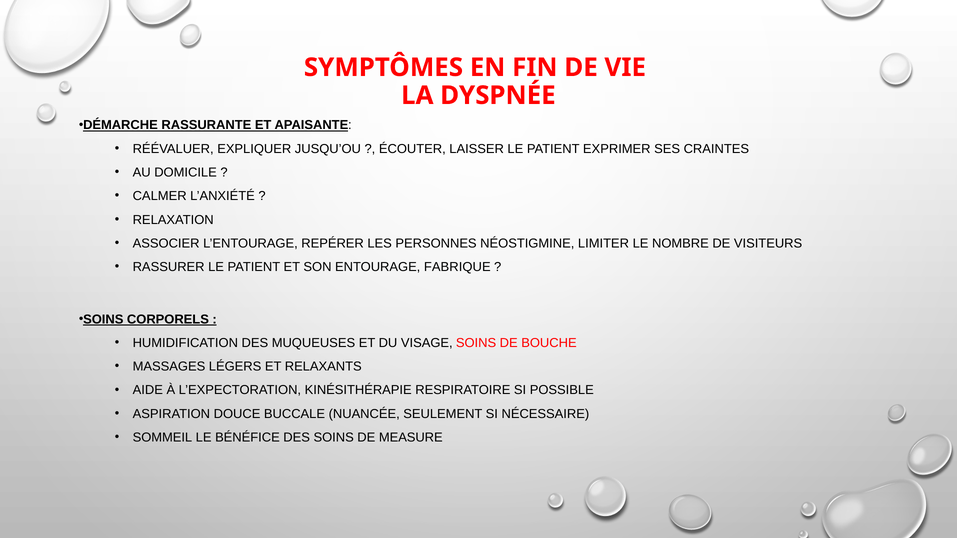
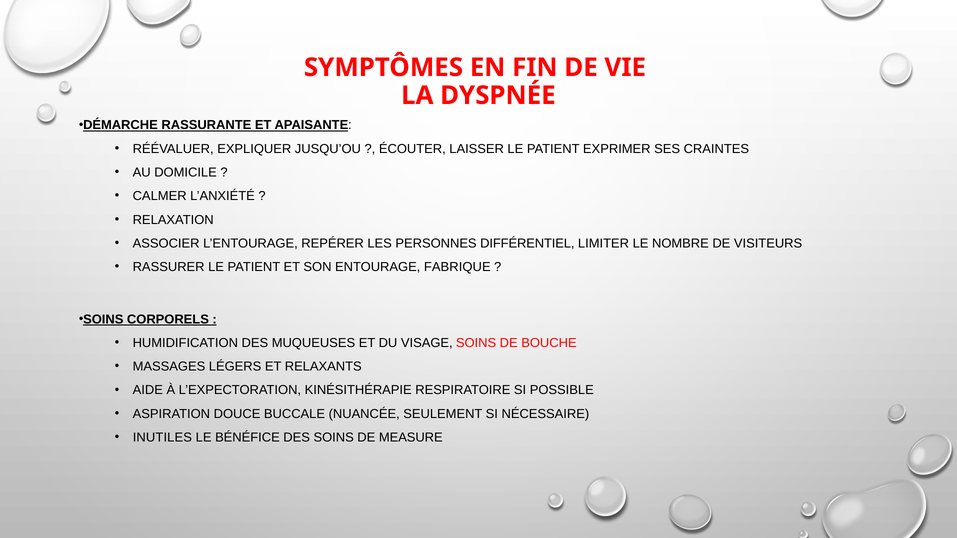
NÉOSTIGMINE: NÉOSTIGMINE -> DIFFÉRENTIEL (527, 244)
SOMMEIL: SOMMEIL -> INUTILES (162, 438)
